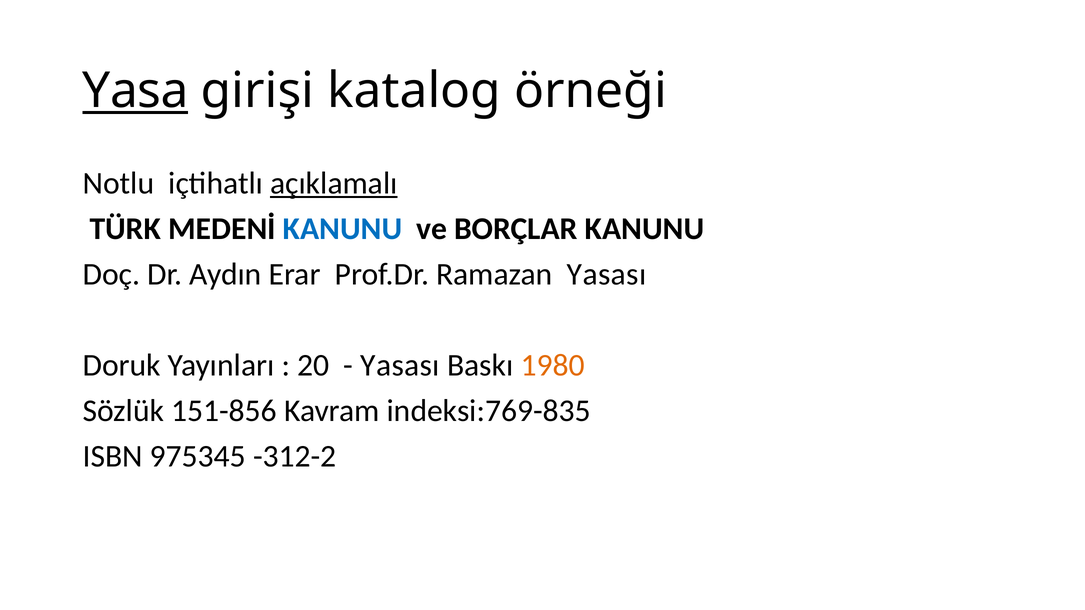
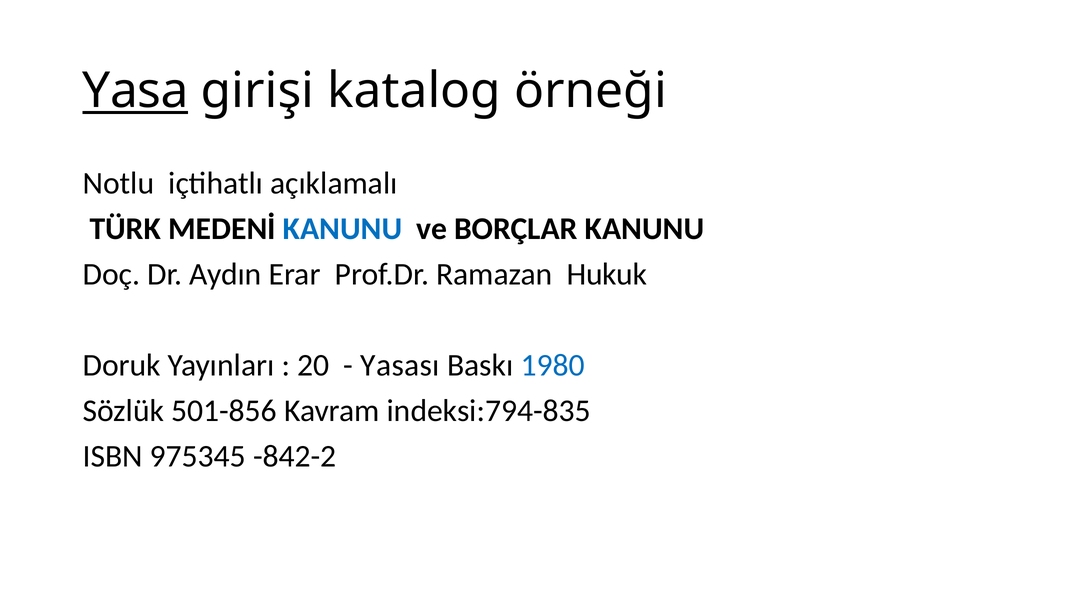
açıklamalı underline: present -> none (334, 183)
Ramazan Yasası: Yasası -> Hukuk (607, 274)
1980 colour: orange -> blue (553, 365)
151-856: 151-856 -> 501-856 (224, 411)
indeksi:769-835: indeksi:769-835 -> indeksi:794-835 (489, 411)
-312-2: -312-2 -> -842-2 (295, 456)
